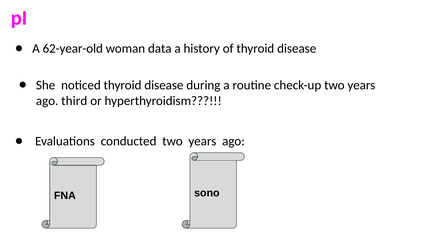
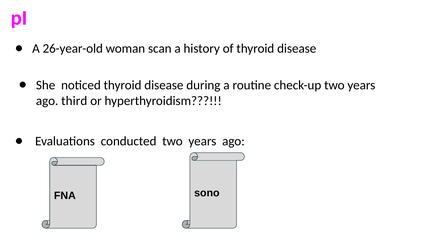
62-year-old: 62-year-old -> 26-year-old (73, 49)
data: data -> scan (160, 49)
